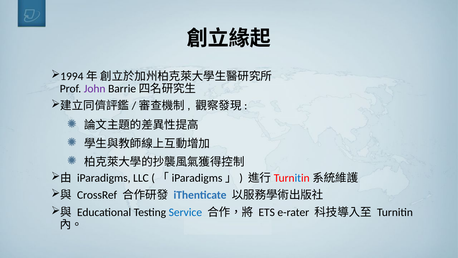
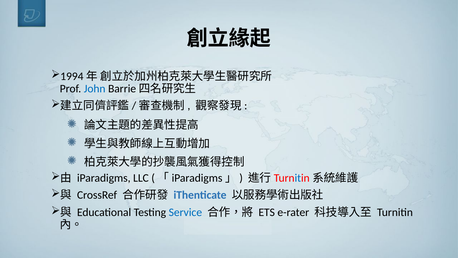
John colour: purple -> blue (95, 88)
